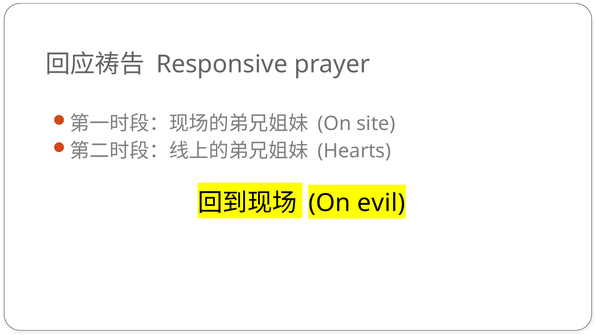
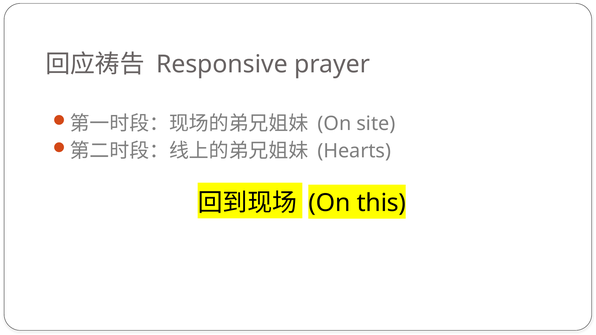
evil: evil -> this (381, 203)
